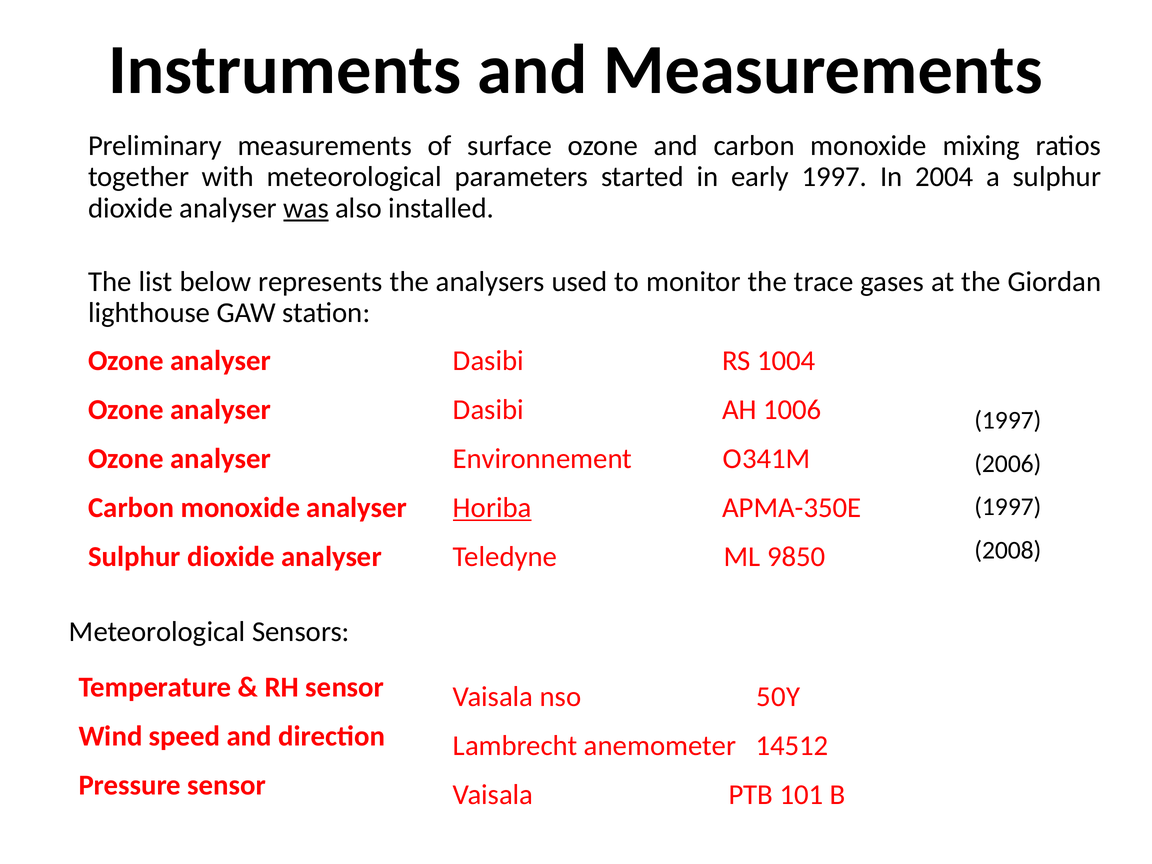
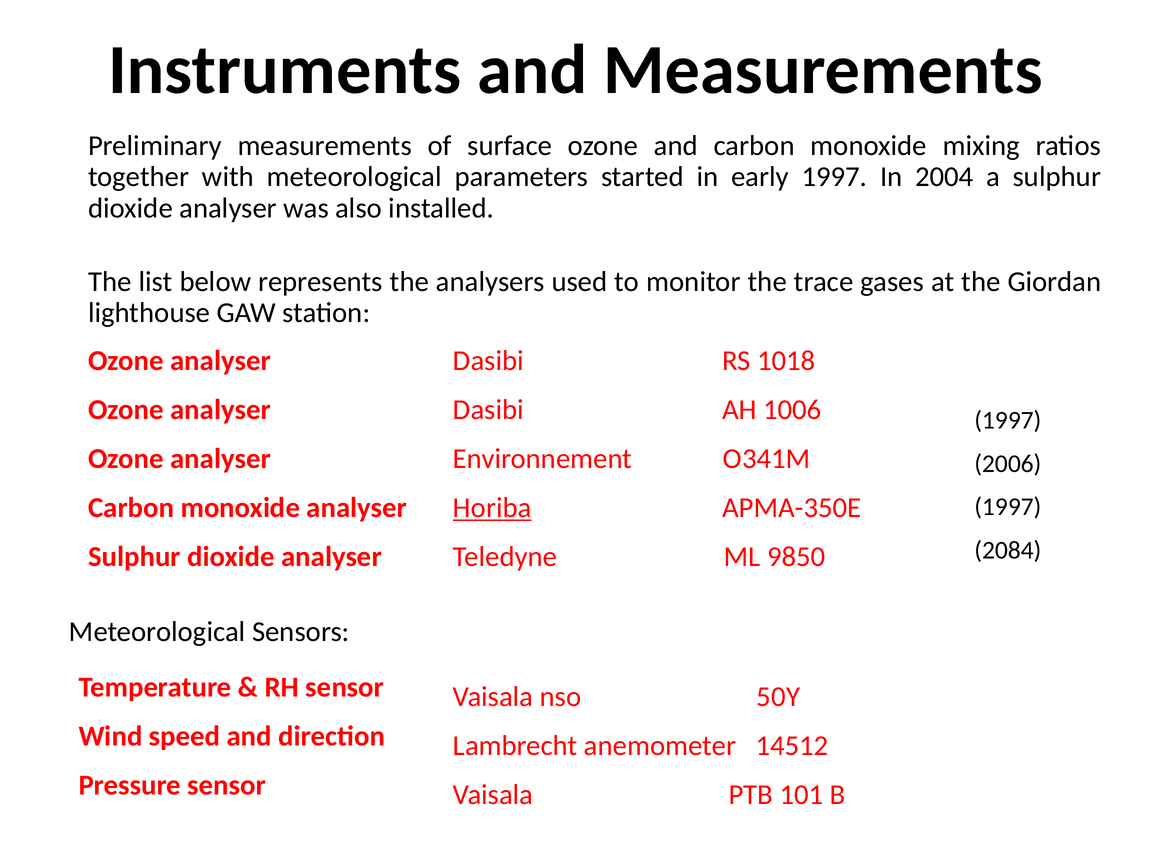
was underline: present -> none (306, 208)
1004: 1004 -> 1018 (786, 361)
2008: 2008 -> 2084 (1008, 551)
